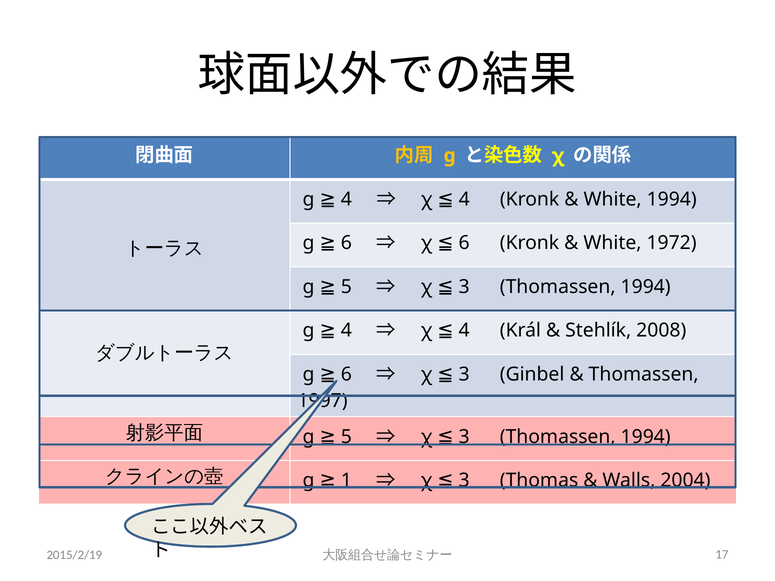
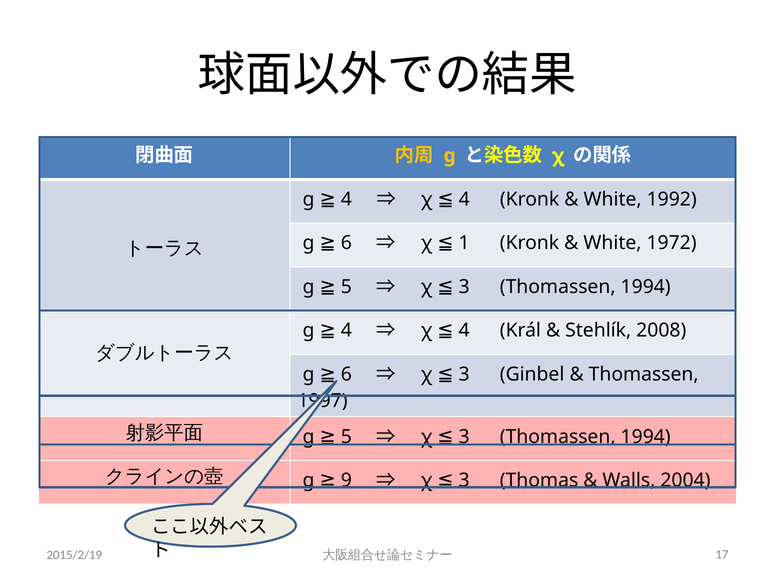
White 1994: 1994 -> 1992 (672, 199)
χ 6: 6 -> 1 (464, 243)
1: 1 -> 9 (346, 481)
